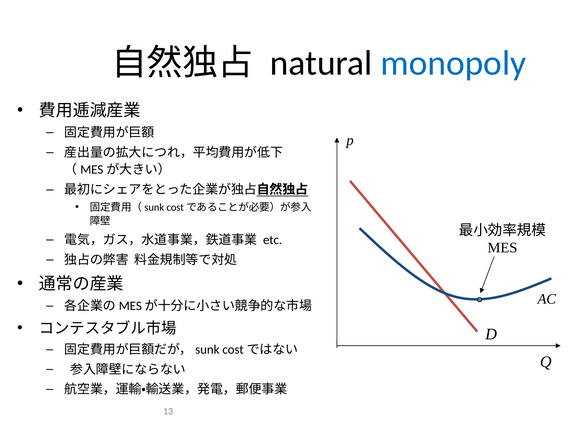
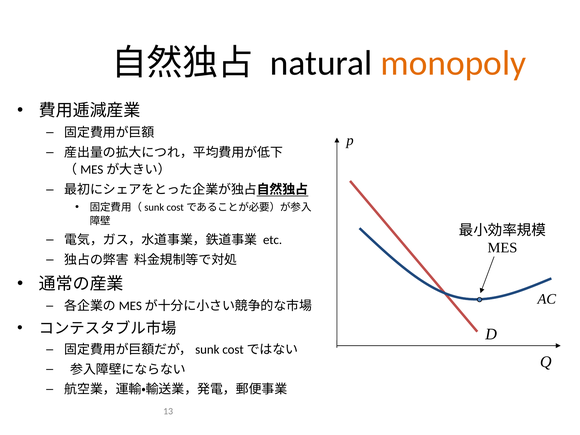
monopoly colour: blue -> orange (453, 63)
